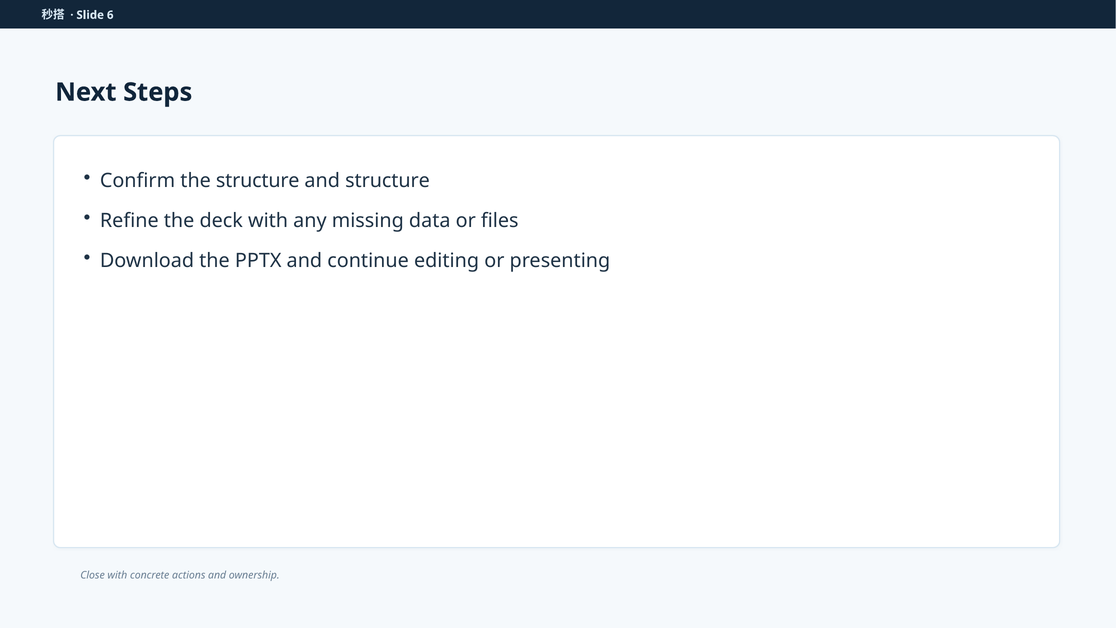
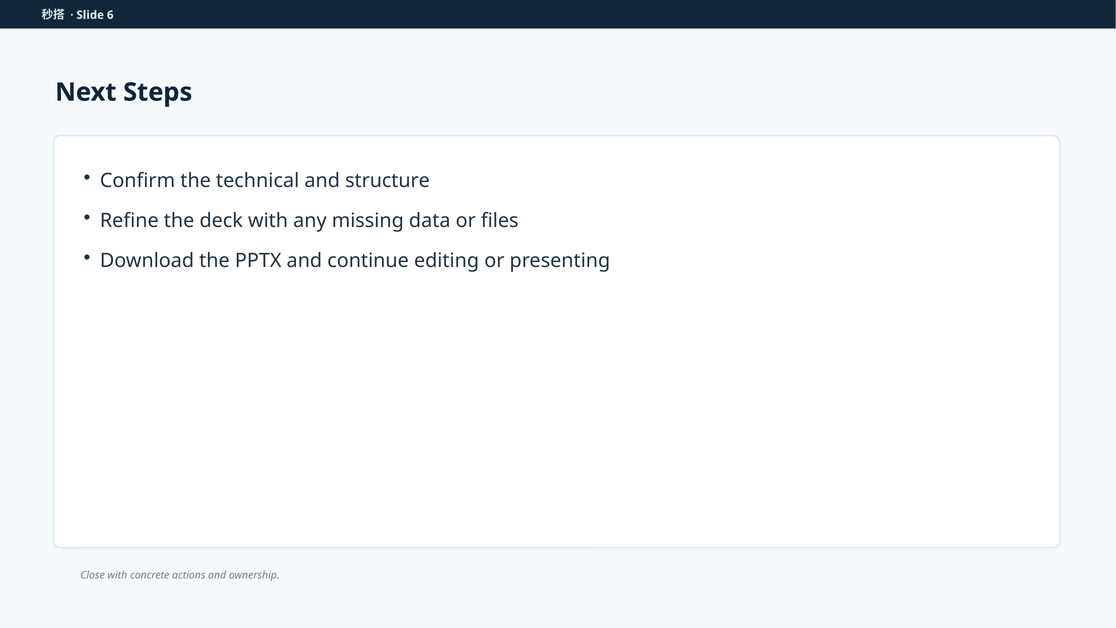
the structure: structure -> technical (258, 181)
